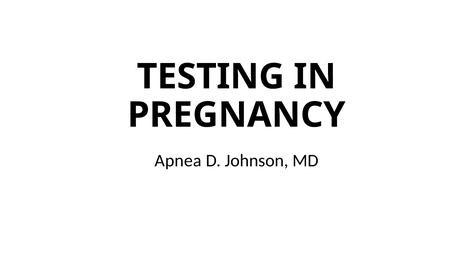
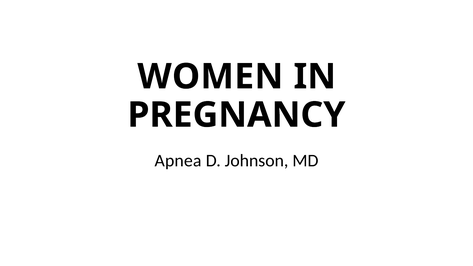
TESTING: TESTING -> WOMEN (210, 77)
